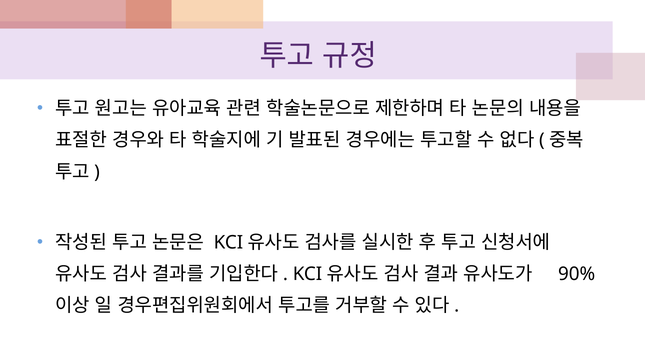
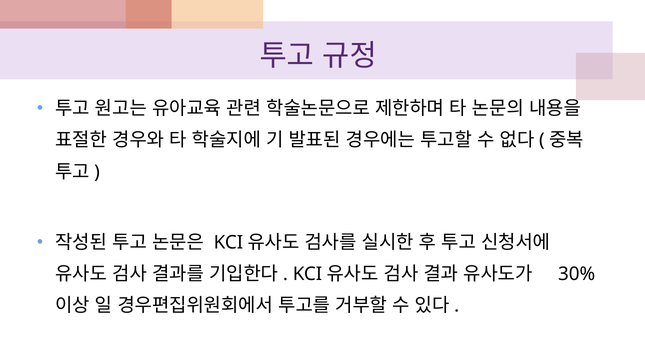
90%: 90% -> 30% (577, 274)
